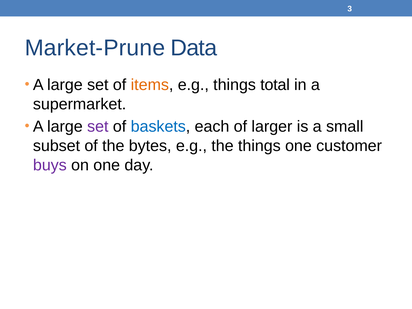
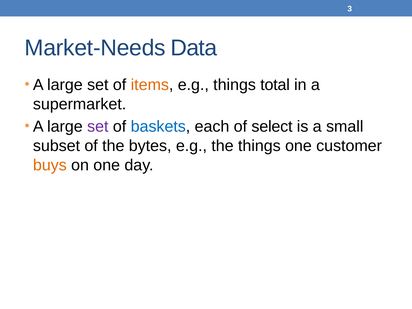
Market-Prune: Market-Prune -> Market-Needs (95, 48)
larger: larger -> select (272, 127)
buys colour: purple -> orange (50, 165)
